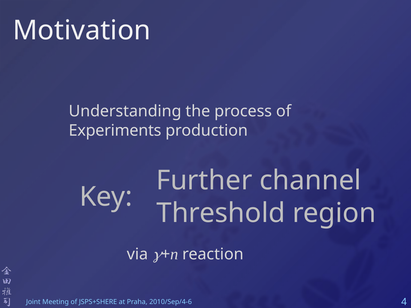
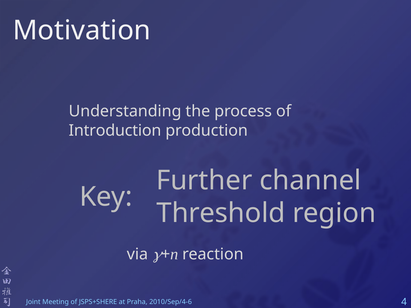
Experiments: Experiments -> Introduction (115, 131)
